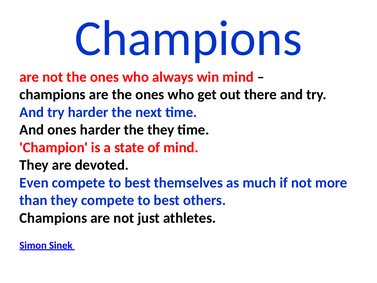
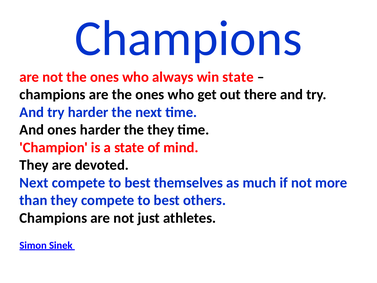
win mind: mind -> state (238, 77)
Even: Even -> Next (34, 183)
